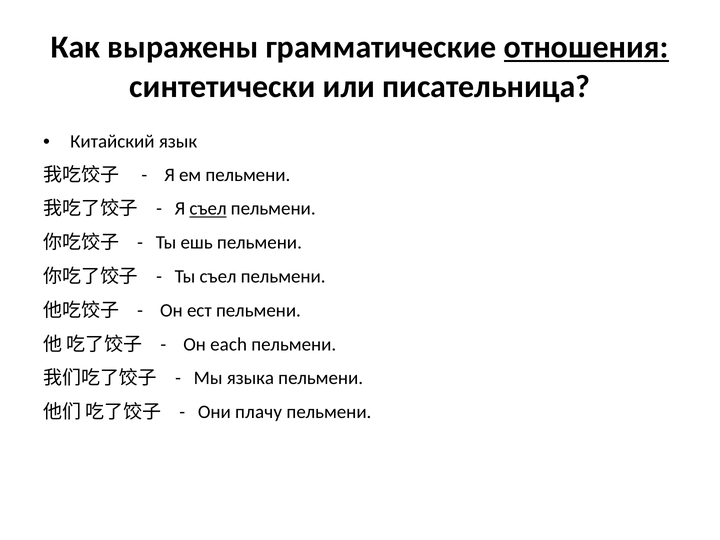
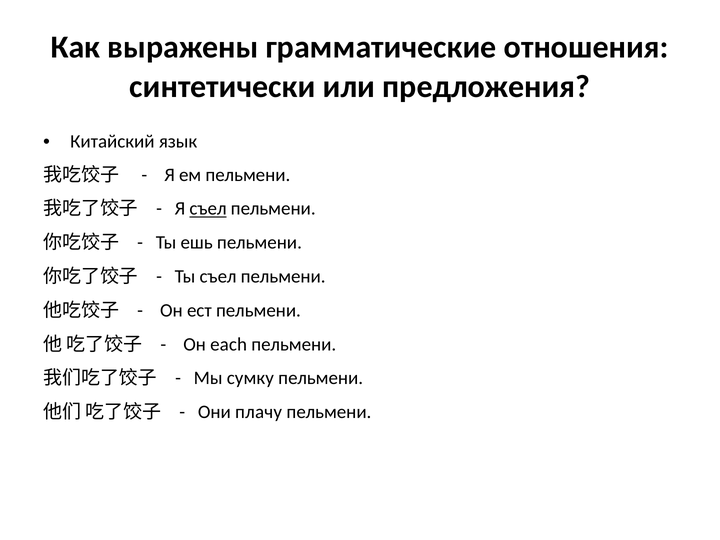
отношения underline: present -> none (586, 47)
писательница: писательница -> предложения (486, 87)
языка: языка -> сумку (250, 378)
